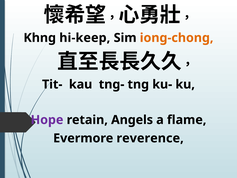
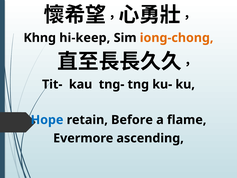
Hope colour: purple -> blue (47, 120)
Angels: Angels -> Before (132, 120)
reverence: reverence -> ascending (150, 138)
